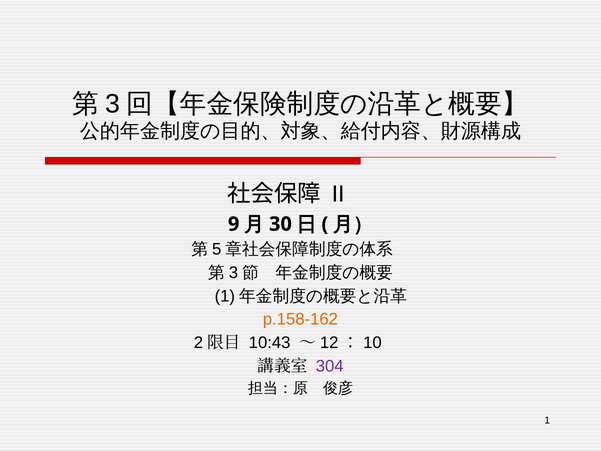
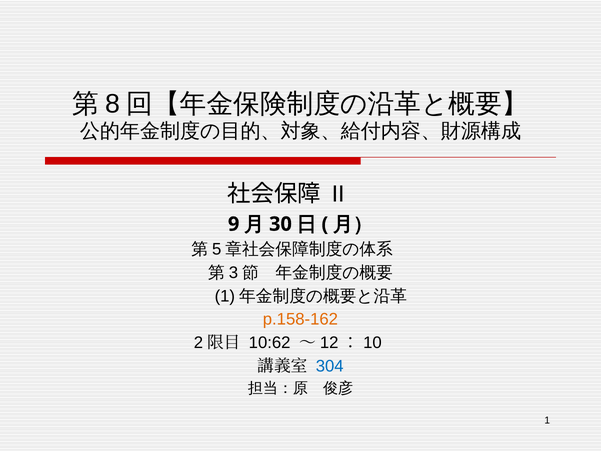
3: 3 -> 8 (113, 104)
10:43: 10:43 -> 10:62 (270, 343)
304 colour: purple -> blue (330, 366)
